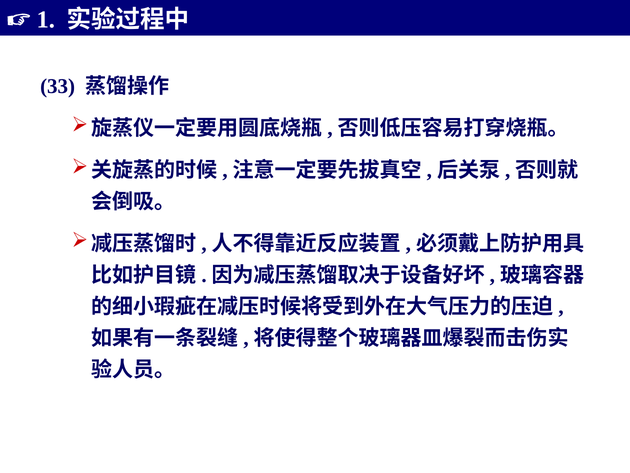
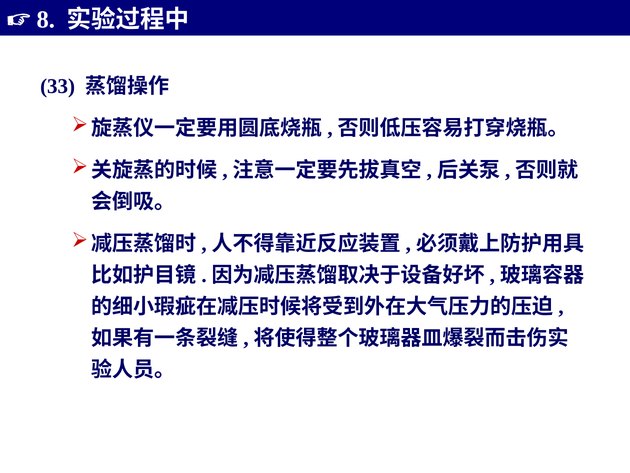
1: 1 -> 8 (46, 19)
